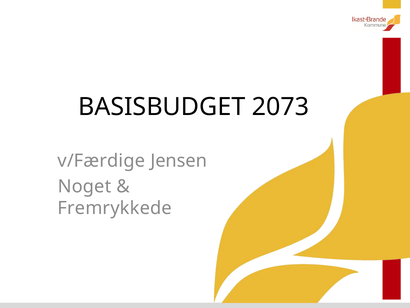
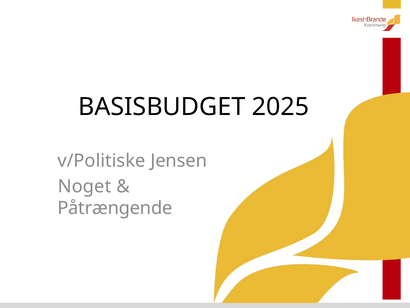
2073: 2073 -> 2025 (280, 107)
v/Færdige: v/Færdige -> v/Politiske (101, 161)
Fremrykkede: Fremrykkede -> Påtrængende (115, 208)
